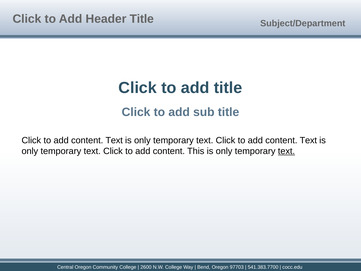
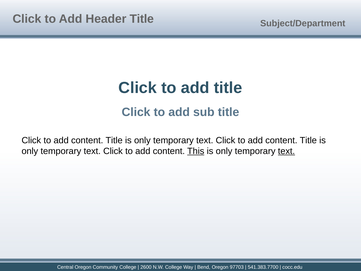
Text: Text -> Title (114, 140)
Text: Text -> Title (308, 140)
This underline: none -> present (196, 151)
